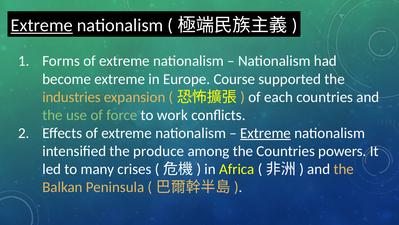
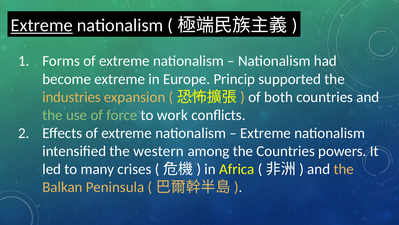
Course: Course -> Princip (234, 79)
each: each -> both (279, 97)
Extreme underline: present -> none (266, 133)
produce: produce -> western (159, 151)
